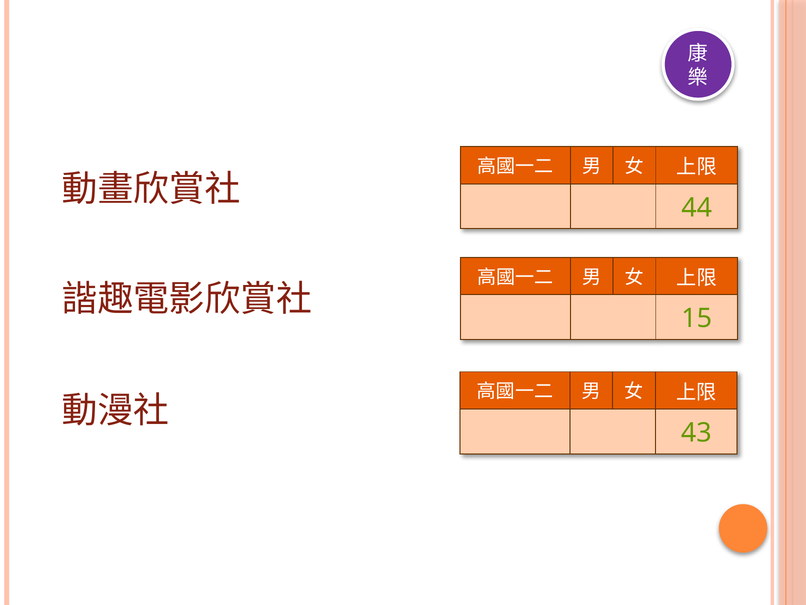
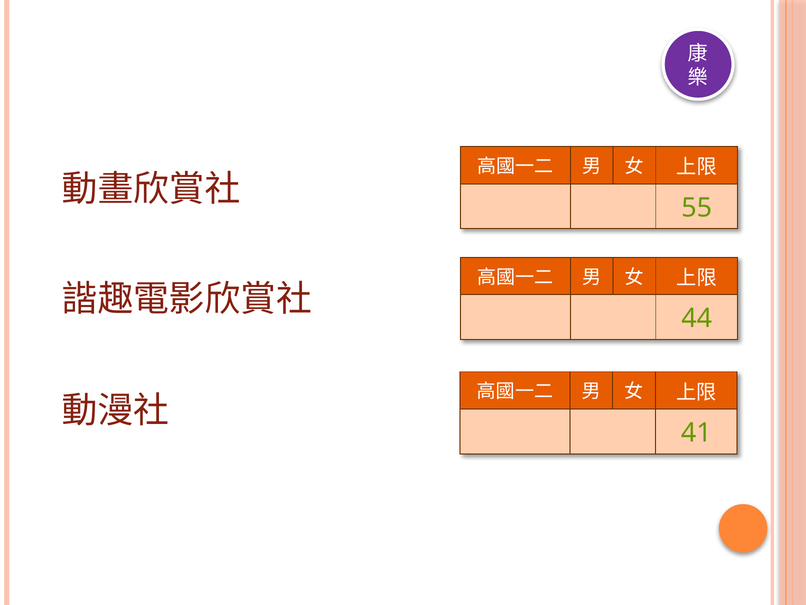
44: 44 -> 55 (697, 208)
15: 15 -> 44 (697, 318)
43: 43 -> 41 (696, 433)
